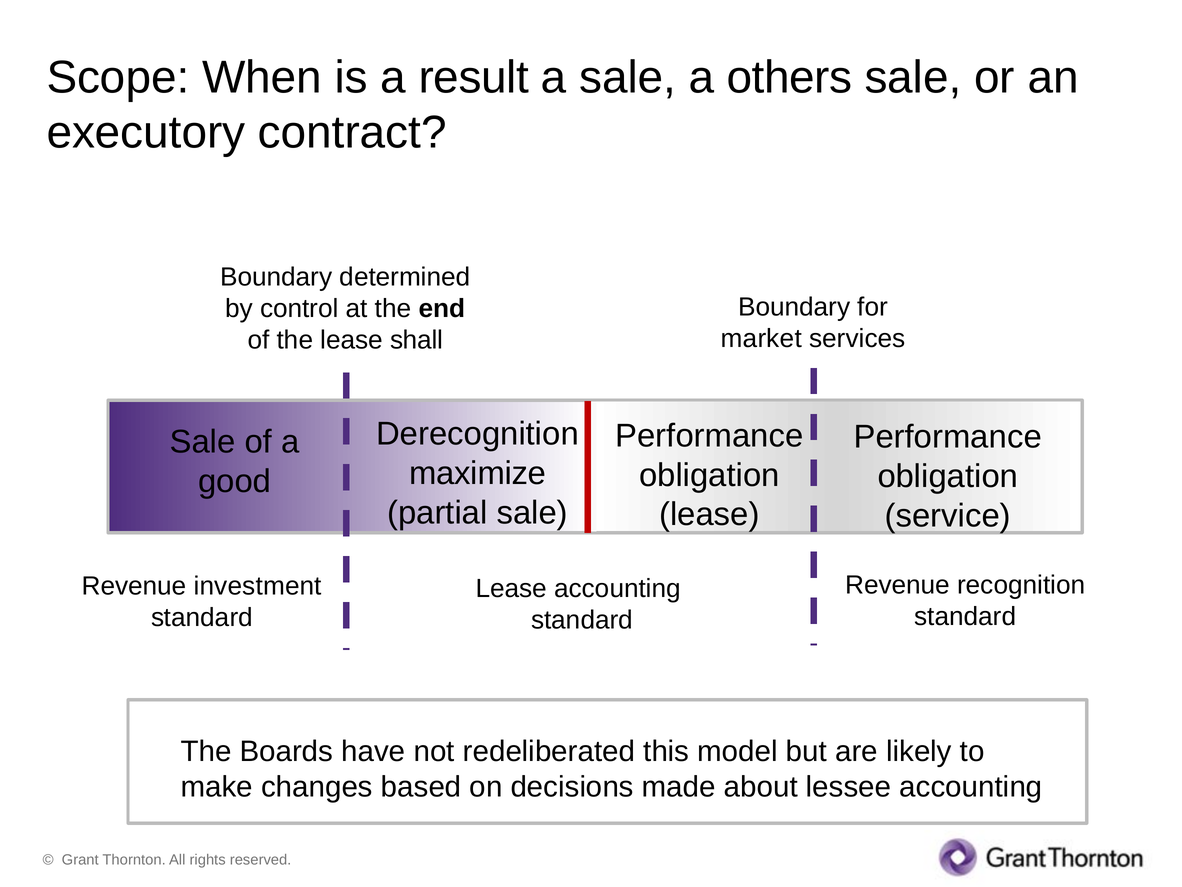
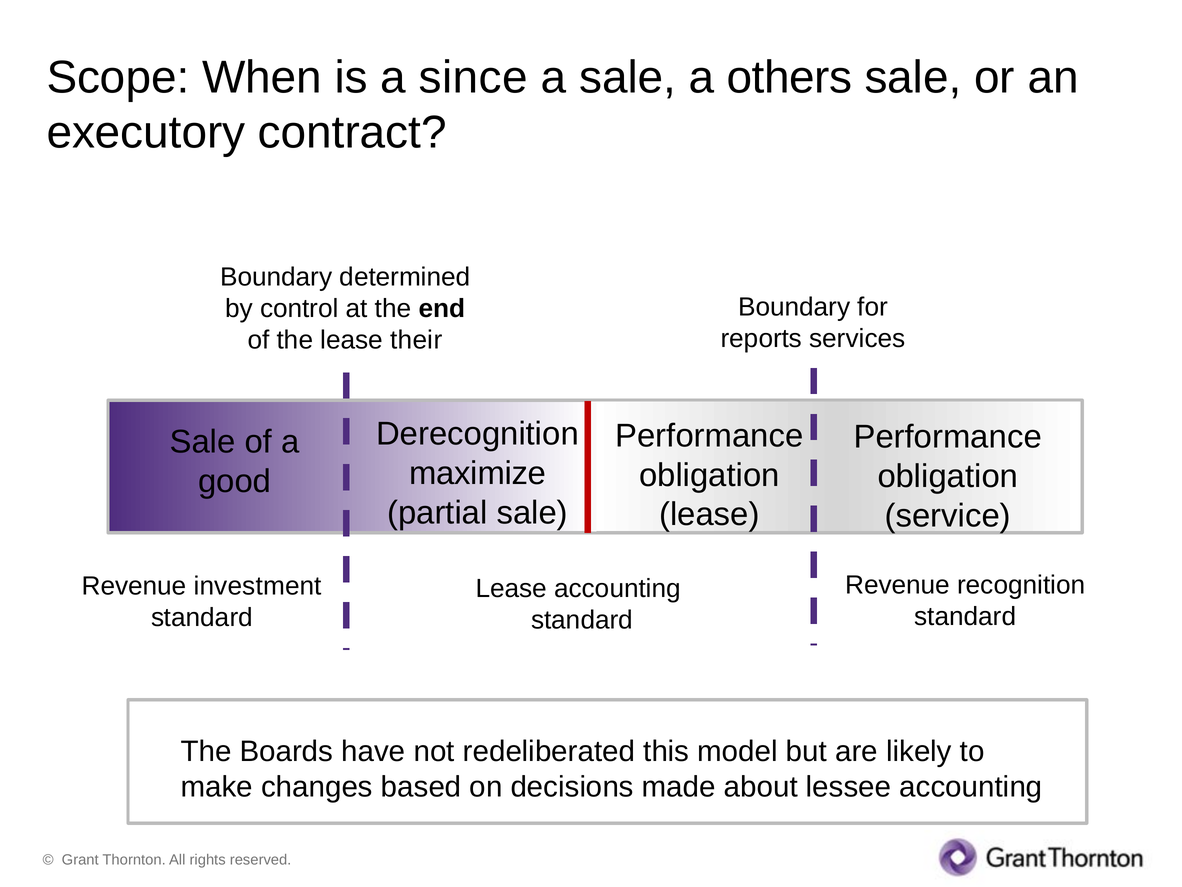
result: result -> since (473, 77)
market: market -> reports (761, 338)
shall: shall -> their (416, 340)
